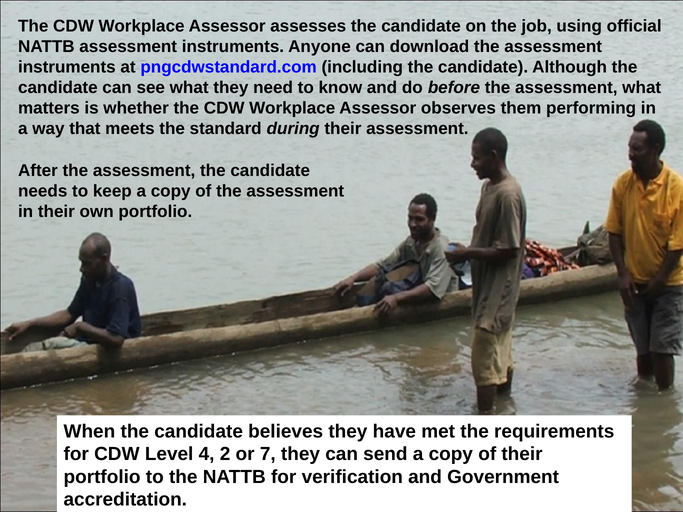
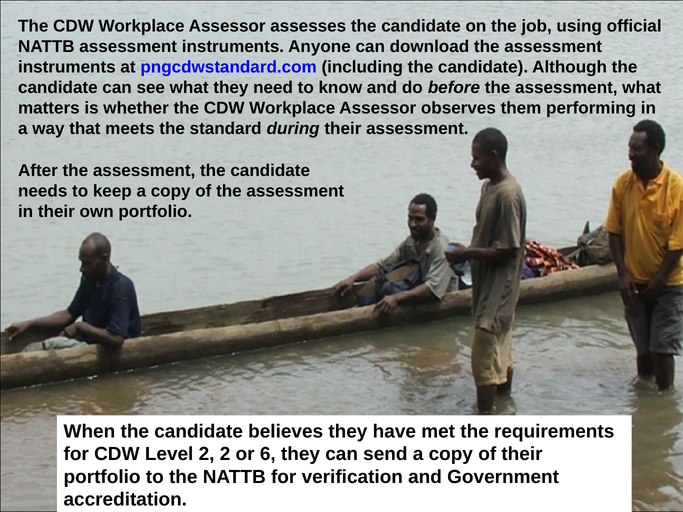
Level 4: 4 -> 2 (207, 454)
7: 7 -> 6 (268, 454)
